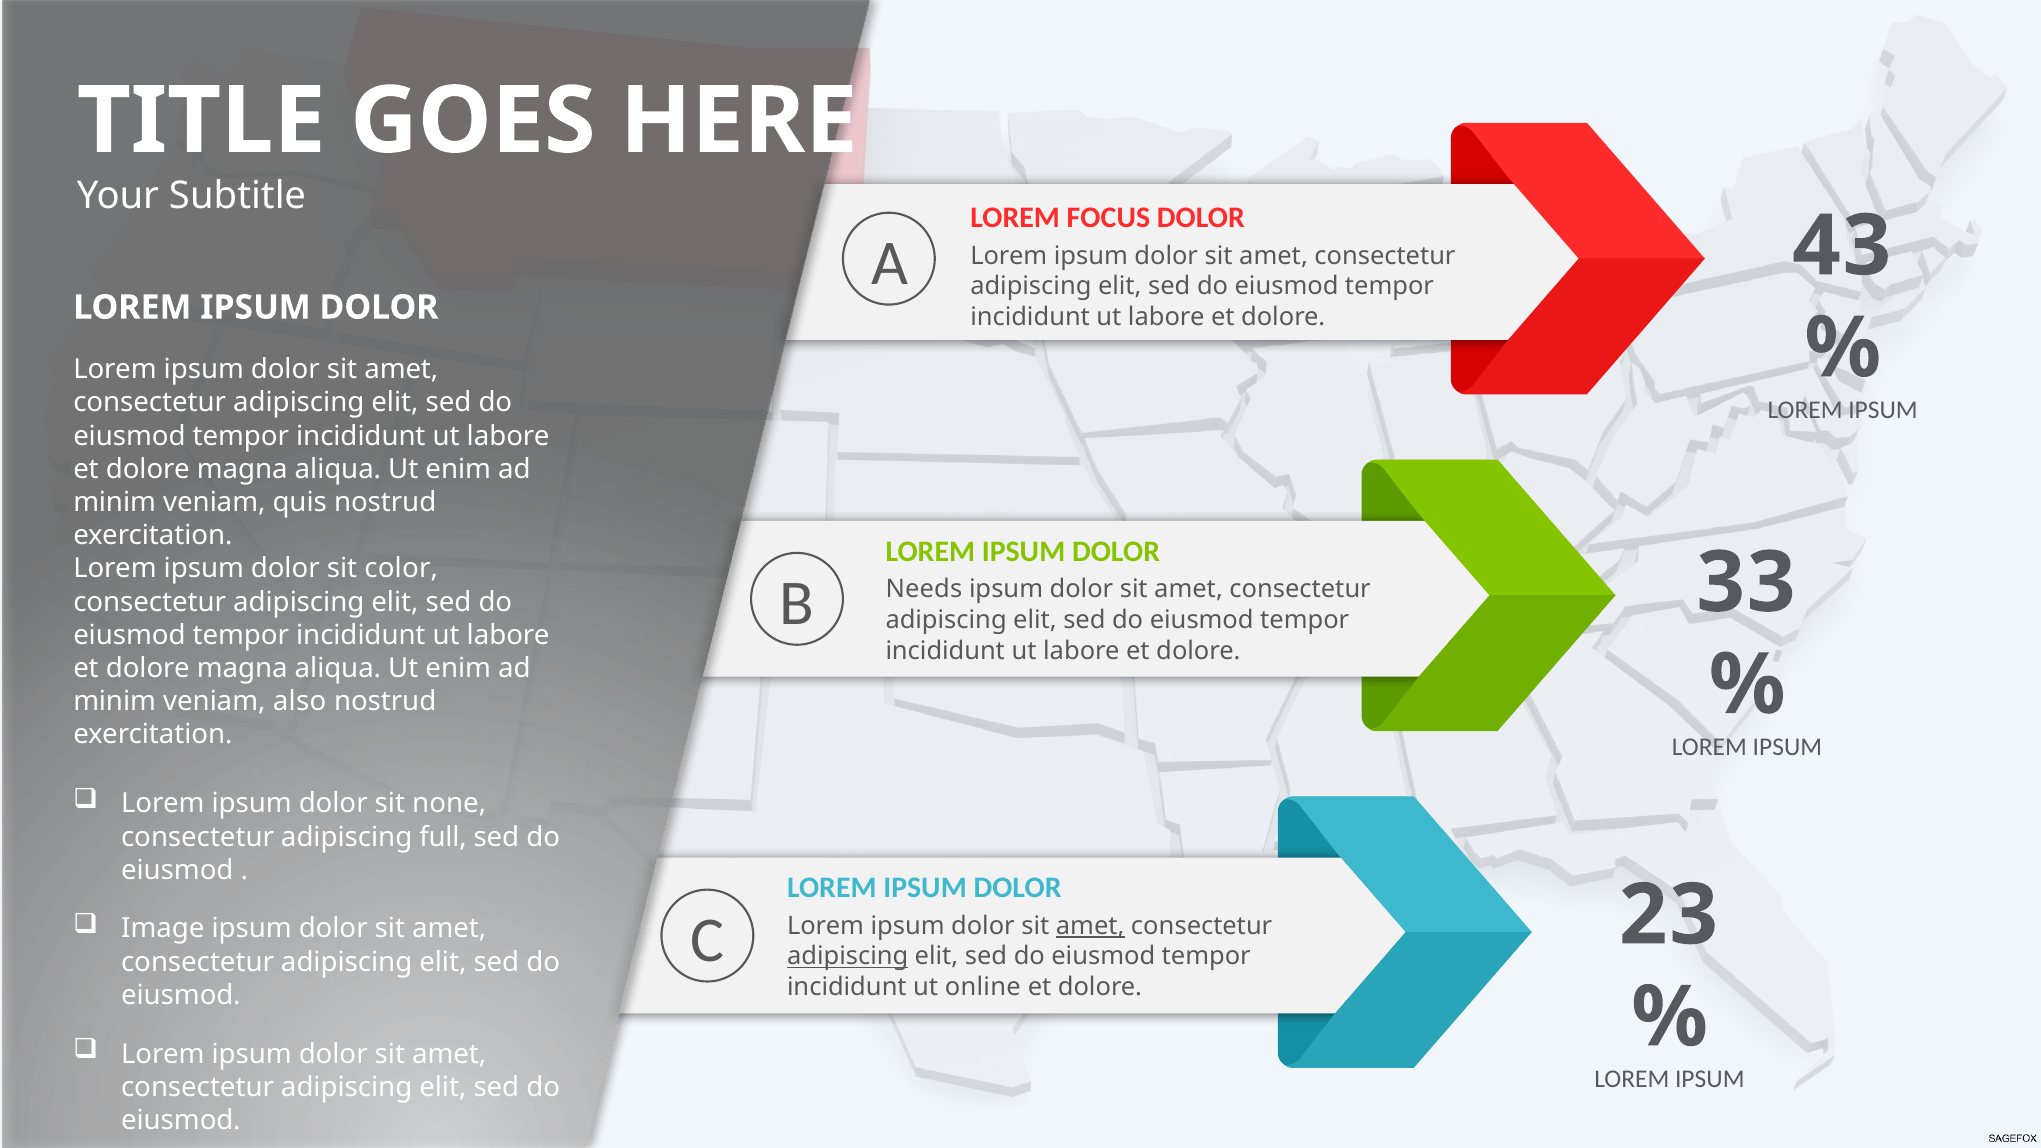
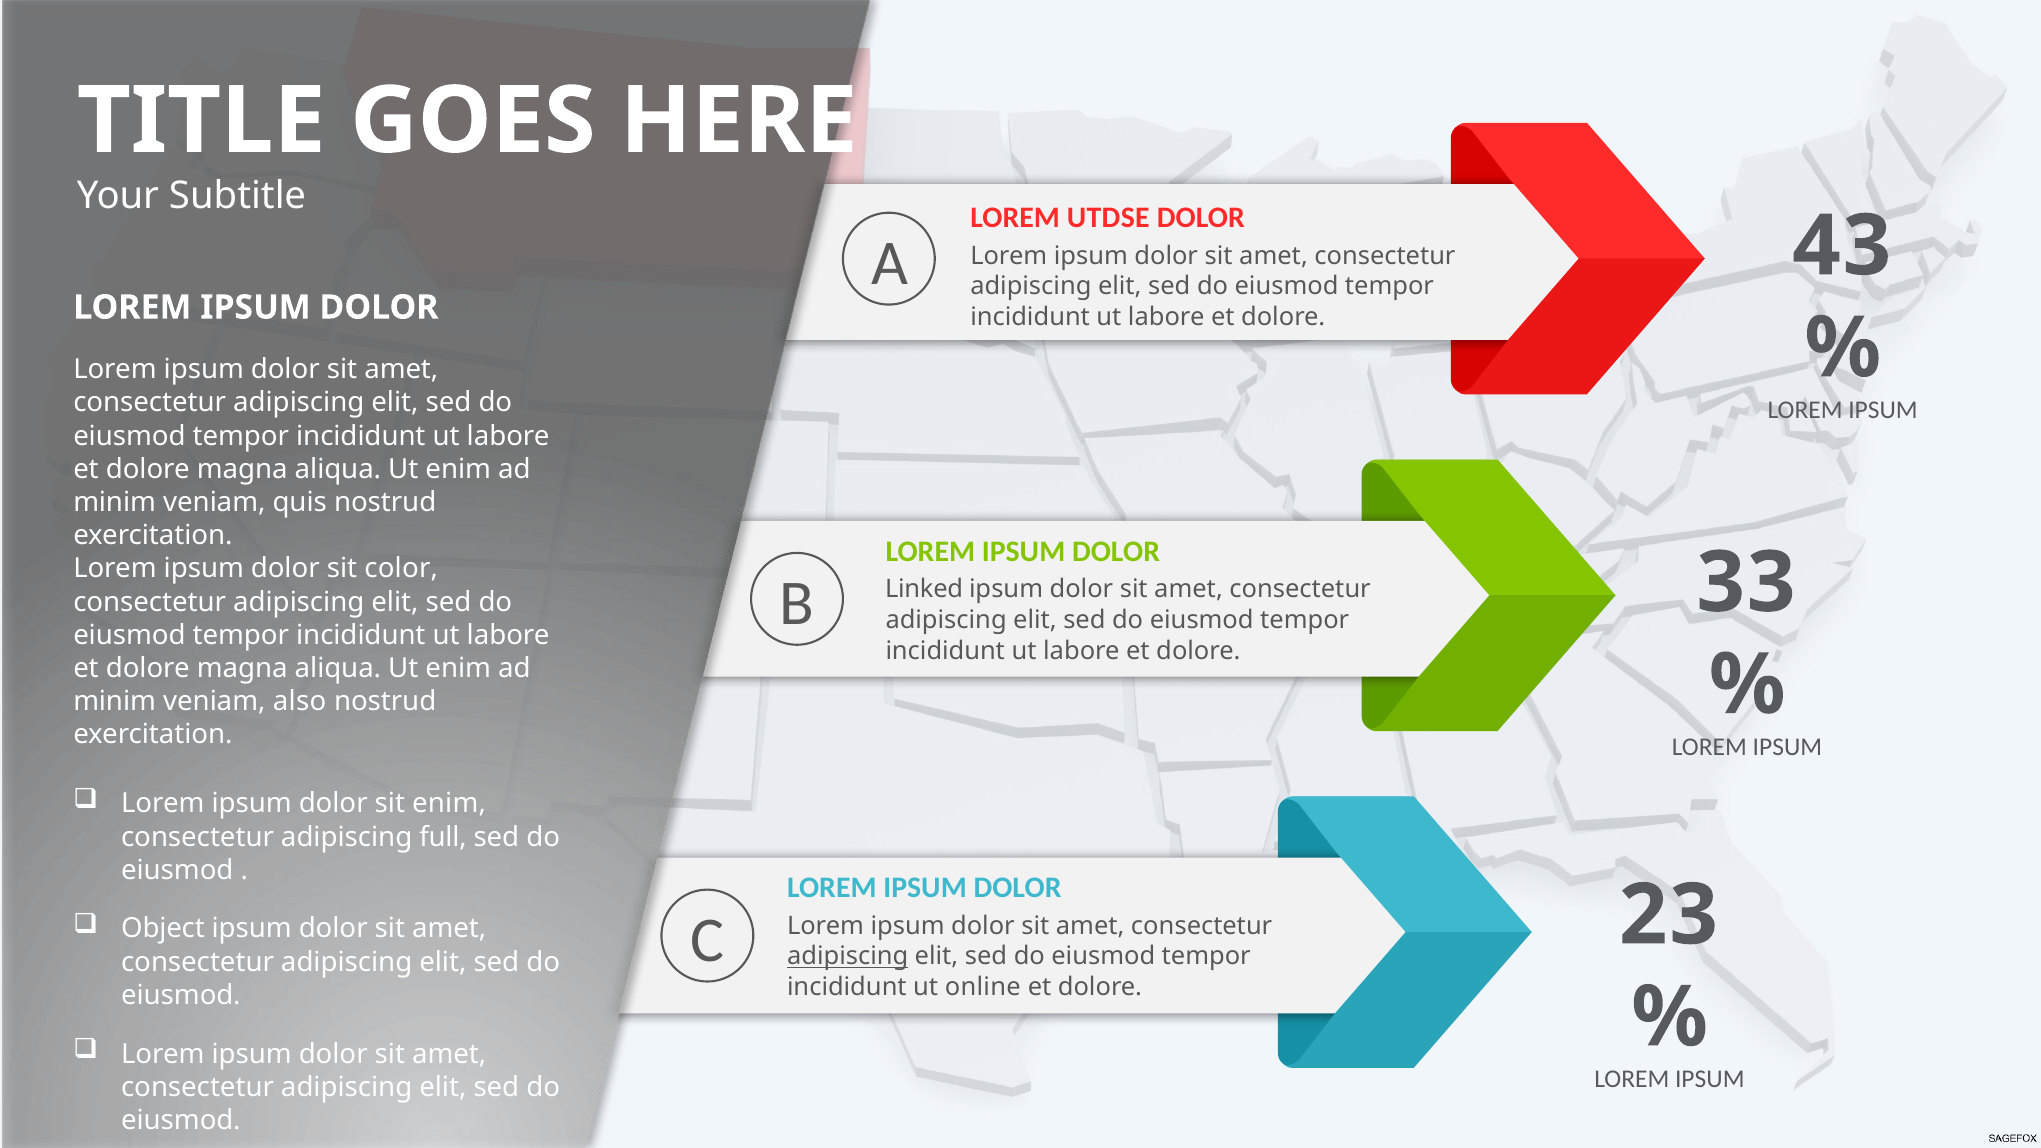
FOCUS: FOCUS -> UTDSE (1108, 218)
Needs: Needs -> Linked (924, 590)
sit none: none -> enim (449, 804)
Image: Image -> Object (163, 929)
amet underline: present -> none (1090, 926)
